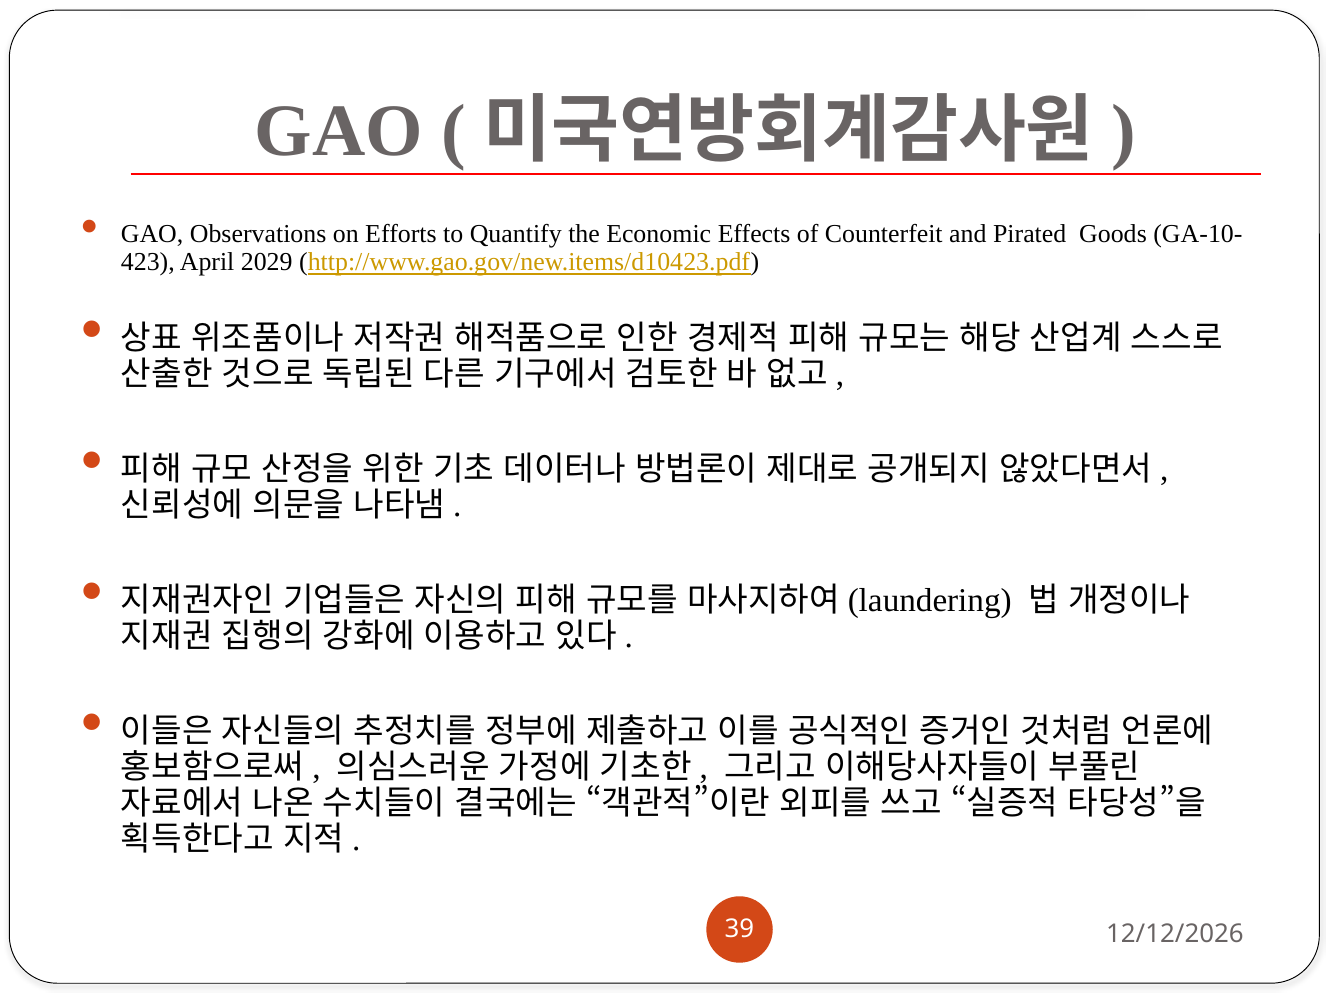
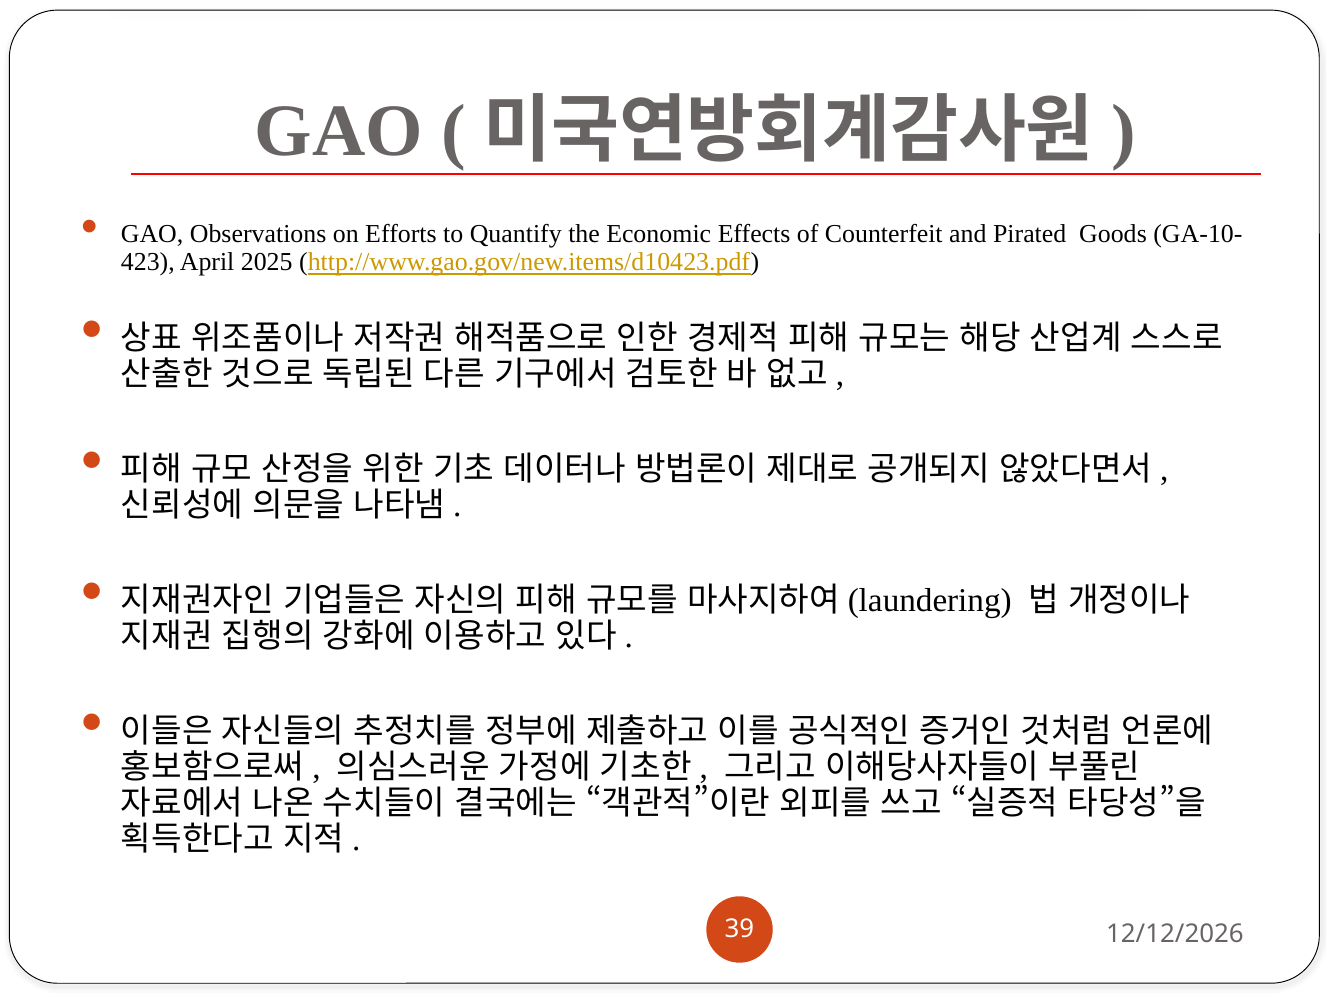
2029: 2029 -> 2025 (267, 262)
